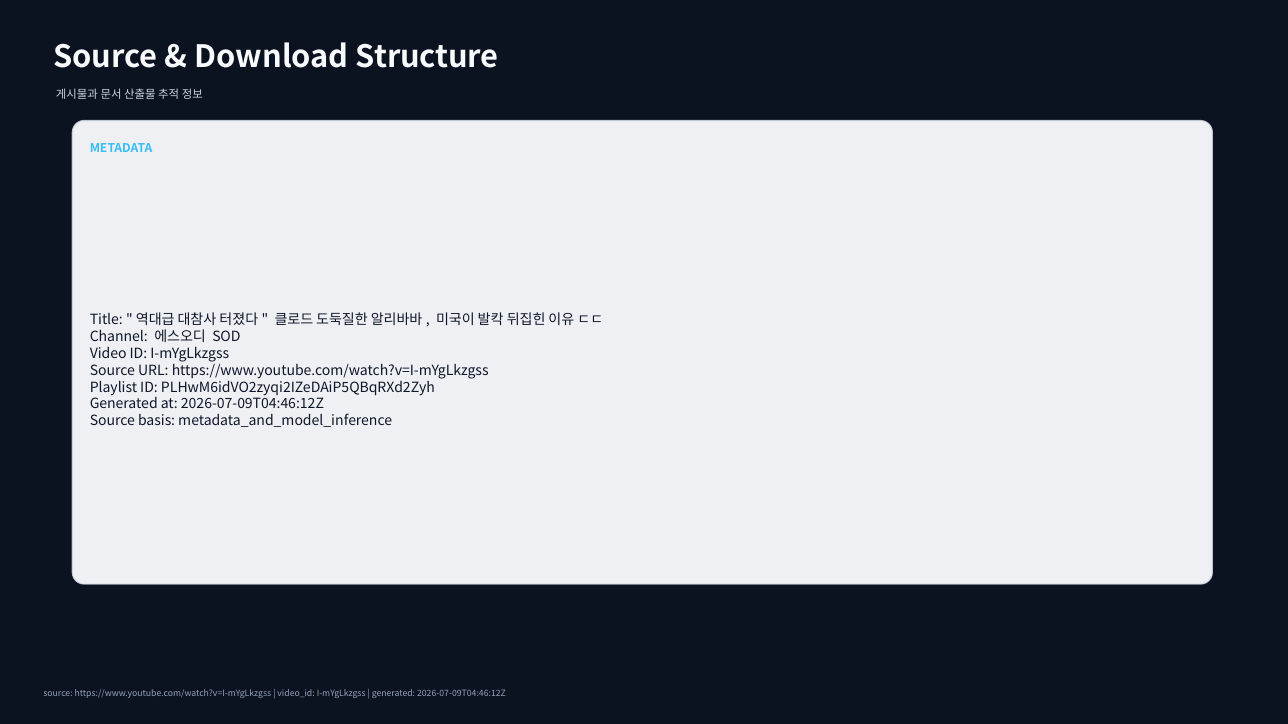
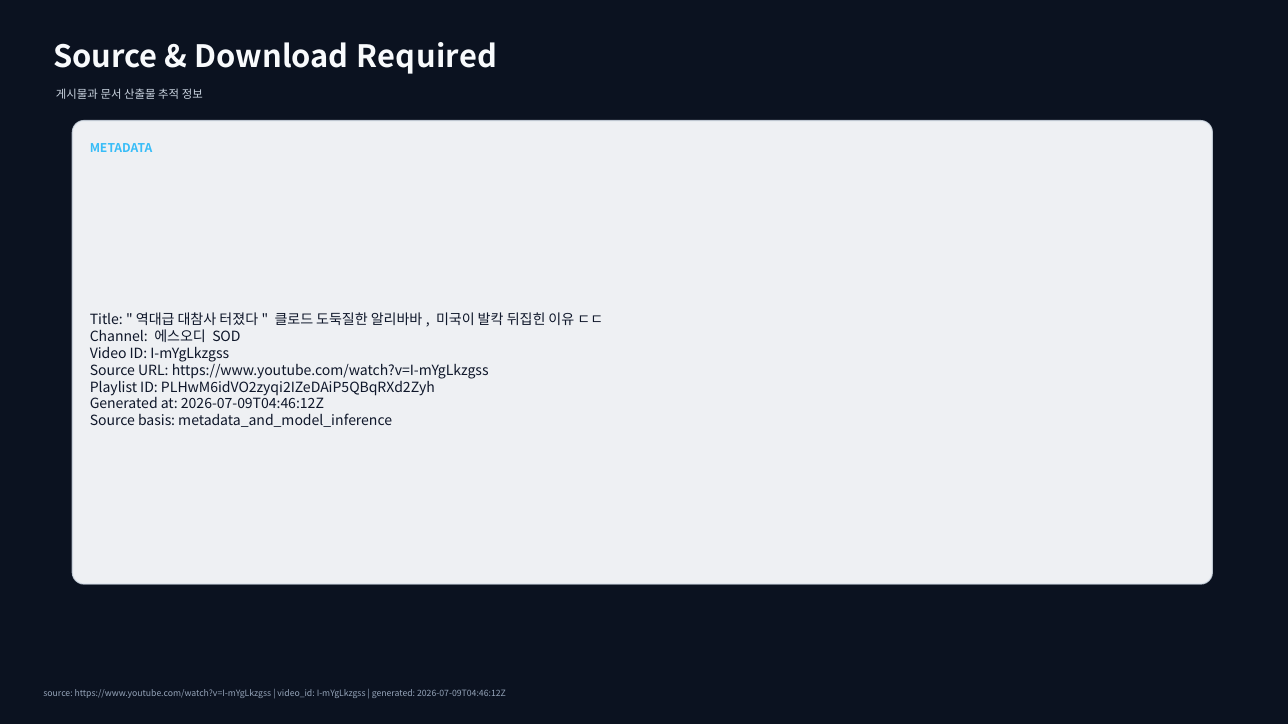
Structure: Structure -> Required (427, 58)
